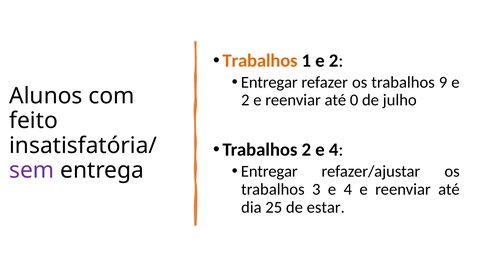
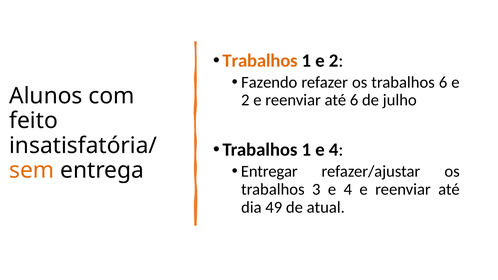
Entregar: Entregar -> Fazendo (269, 82)
trabalhos 9: 9 -> 6 (443, 82)
até 0: 0 -> 6 (354, 100)
2: 2 -> 1 (306, 150)
sem colour: purple -> orange (32, 170)
25: 25 -> 49 (274, 207)
estar: estar -> atual (326, 207)
